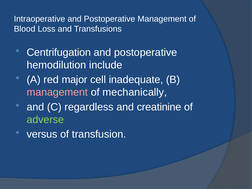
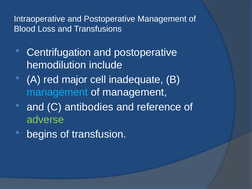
management colour: pink -> light blue (57, 92)
of mechanically: mechanically -> management (135, 92)
regardless: regardless -> antibodies (89, 107)
creatinine: creatinine -> reference (159, 107)
versus: versus -> begins (42, 134)
